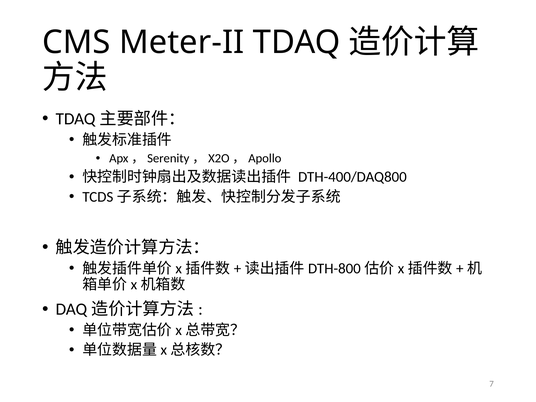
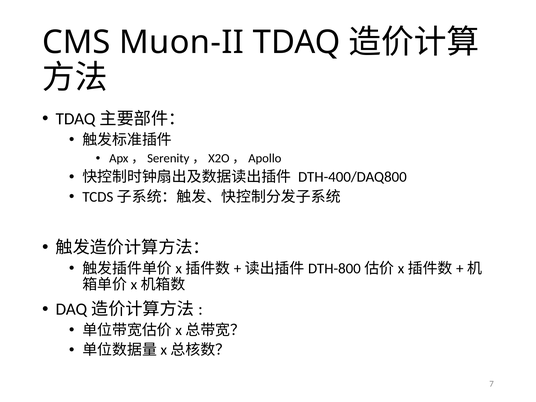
Meter-II: Meter-II -> Muon-II (182, 42)
